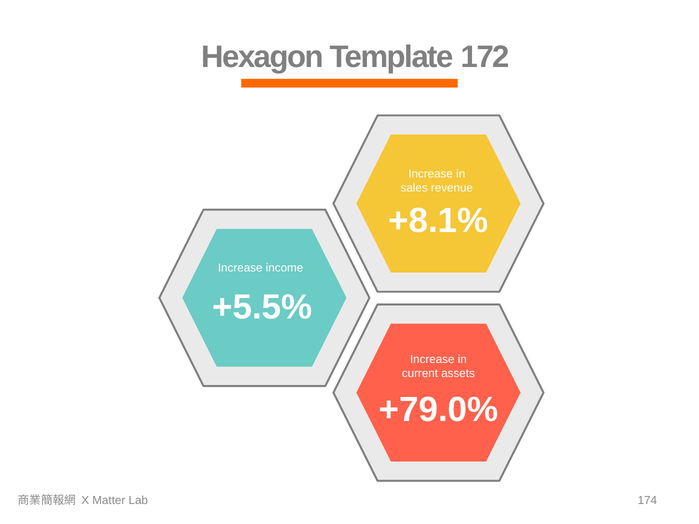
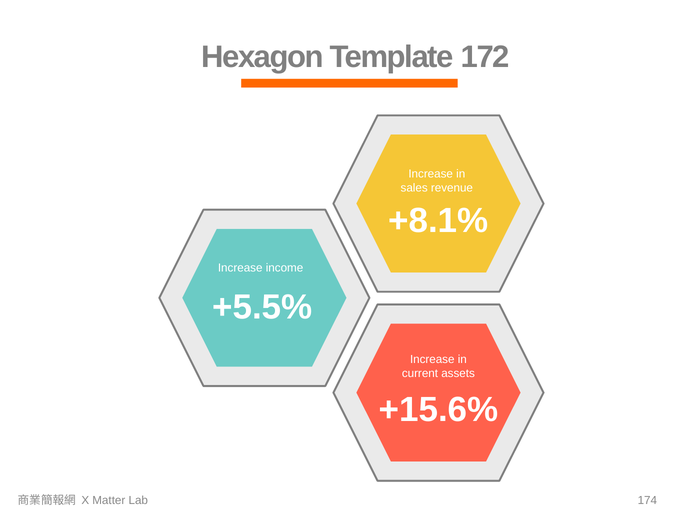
+79.0%: +79.0% -> +15.6% (439, 410)
